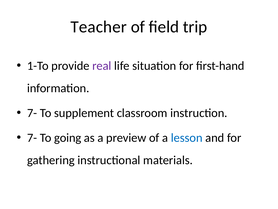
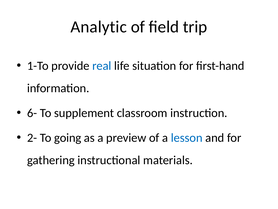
Teacher: Teacher -> Analytic (99, 27)
real colour: purple -> blue (102, 66)
7-: 7- -> 6- (32, 113)
7-: 7- -> 2- (32, 137)
